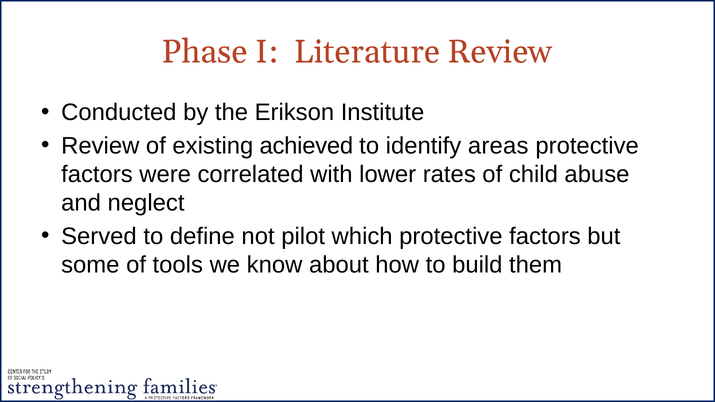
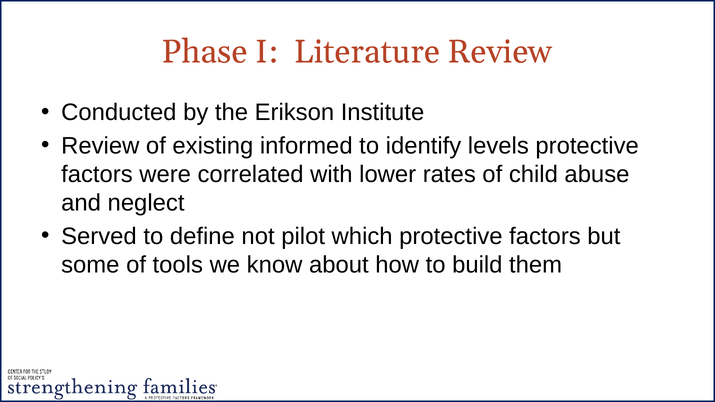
achieved: achieved -> informed (306, 146)
areas: areas -> levels (498, 146)
